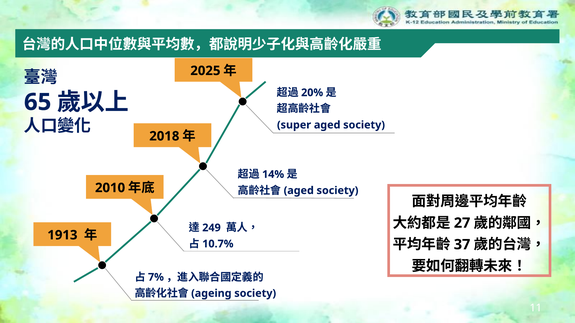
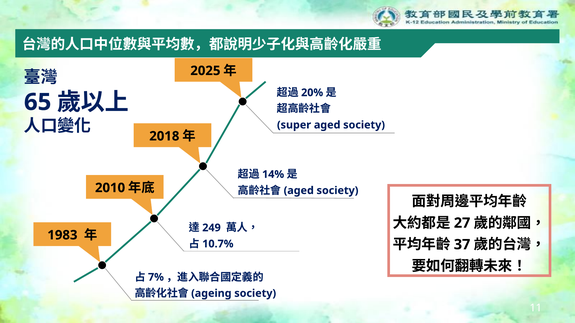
1913: 1913 -> 1983 (62, 235)
